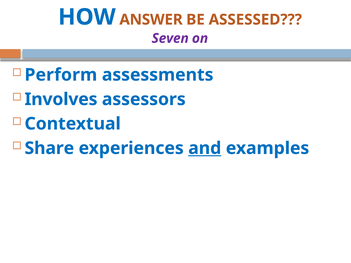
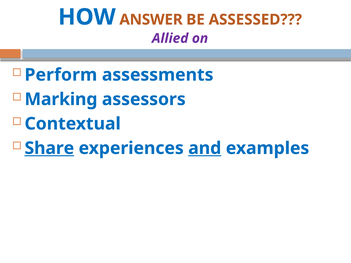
Seven: Seven -> Allied (170, 38)
Involves: Involves -> Marking (61, 99)
Share underline: none -> present (49, 148)
